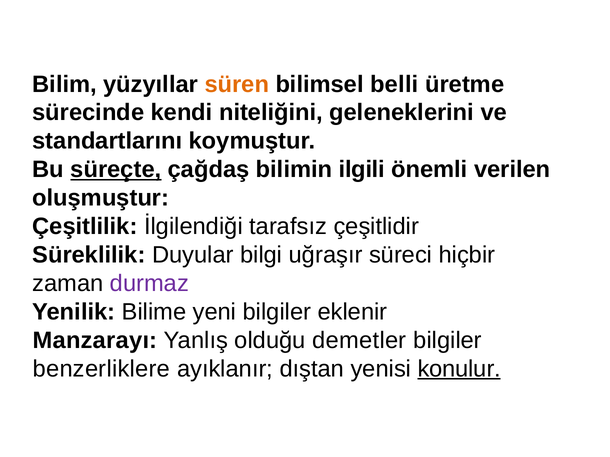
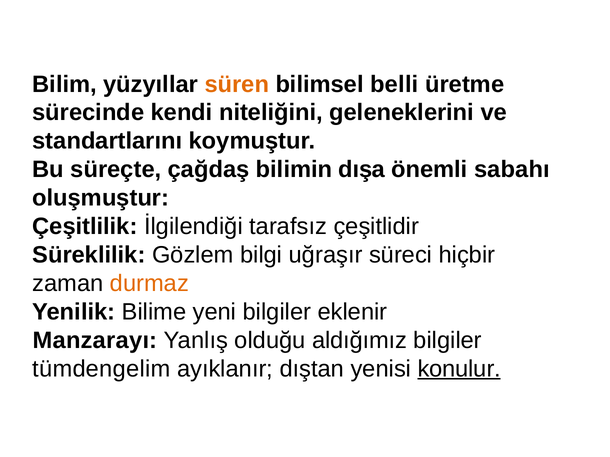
süreçte underline: present -> none (116, 170)
ilgili: ilgili -> dışa (362, 170)
verilen: verilen -> sabahı (512, 170)
Duyular: Duyular -> Gözlem (193, 255)
durmaz colour: purple -> orange (149, 284)
demetler: demetler -> aldığımız (360, 341)
benzerliklere: benzerliklere -> tümdengelim (101, 369)
